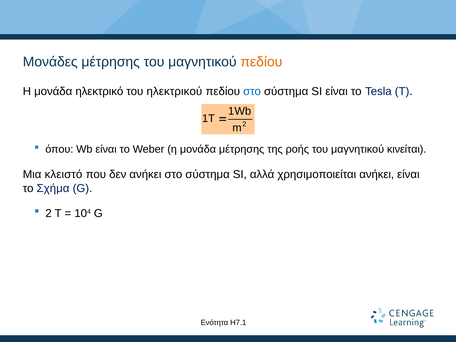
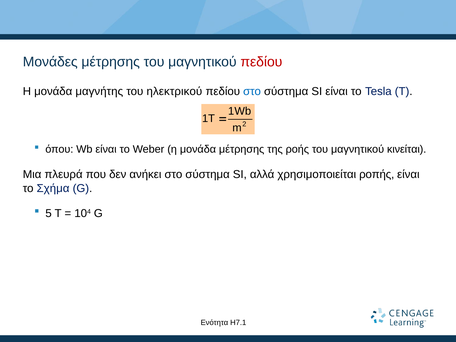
πεδίου colour: orange -> red (261, 62)
ηλεκτρικό: ηλεκτρικό -> μαγνήτης (99, 91)
κλειστό: κλειστό -> πλευρά (64, 174)
χρησιμοποιείται ανήκει: ανήκει -> ροπής (377, 174)
2: 2 -> 5 (49, 213)
